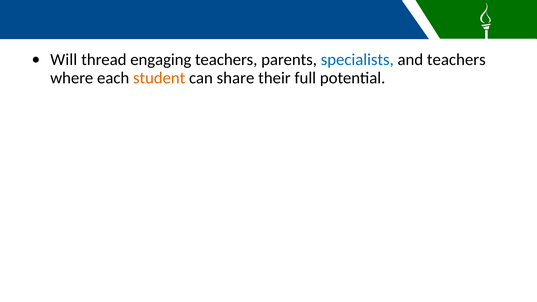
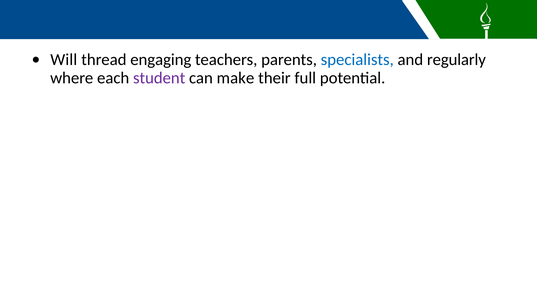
and teachers: teachers -> regularly (456, 60)
student colour: orange -> purple (159, 78)
share: share -> make (235, 78)
